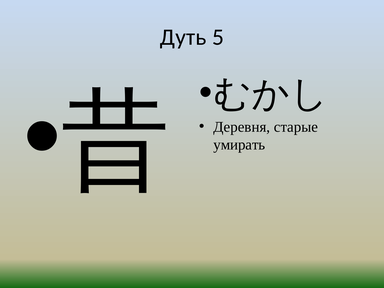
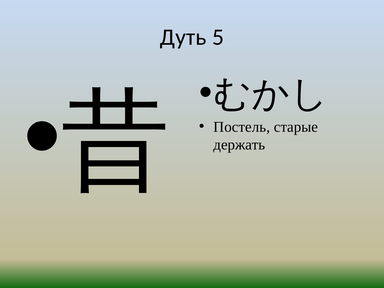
Деревня: Деревня -> Постель (242, 127)
умирать: умирать -> держать (239, 145)
